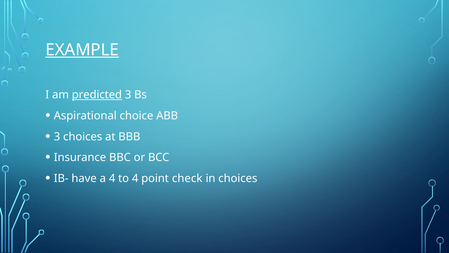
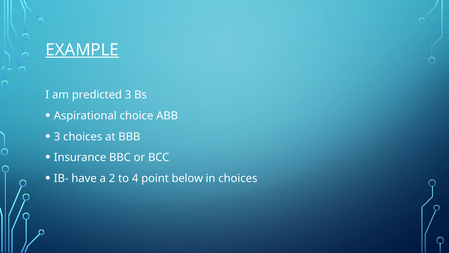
predicted underline: present -> none (97, 95)
a 4: 4 -> 2 (112, 178)
check: check -> below (187, 178)
